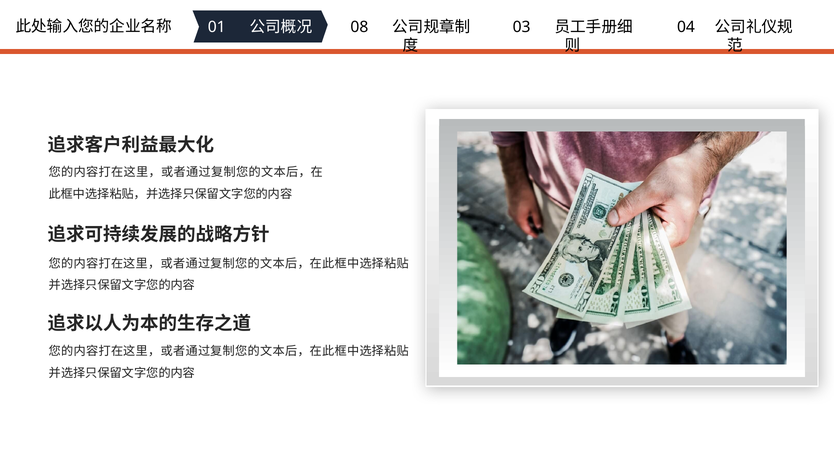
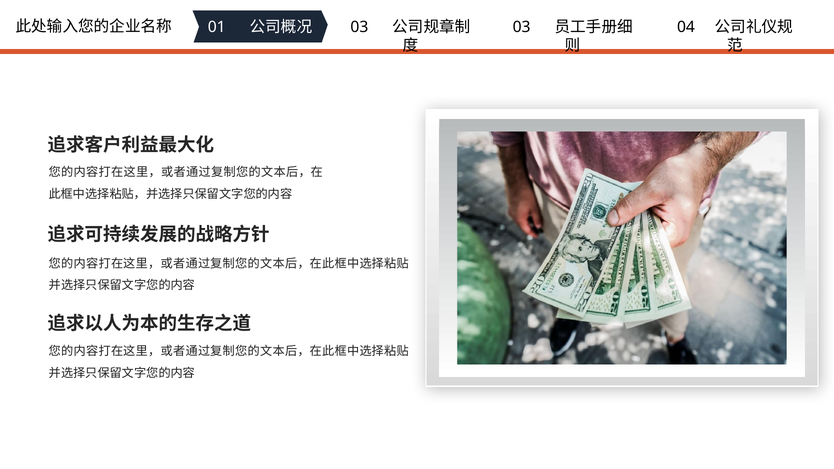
08: 08 -> 03 (359, 27)
